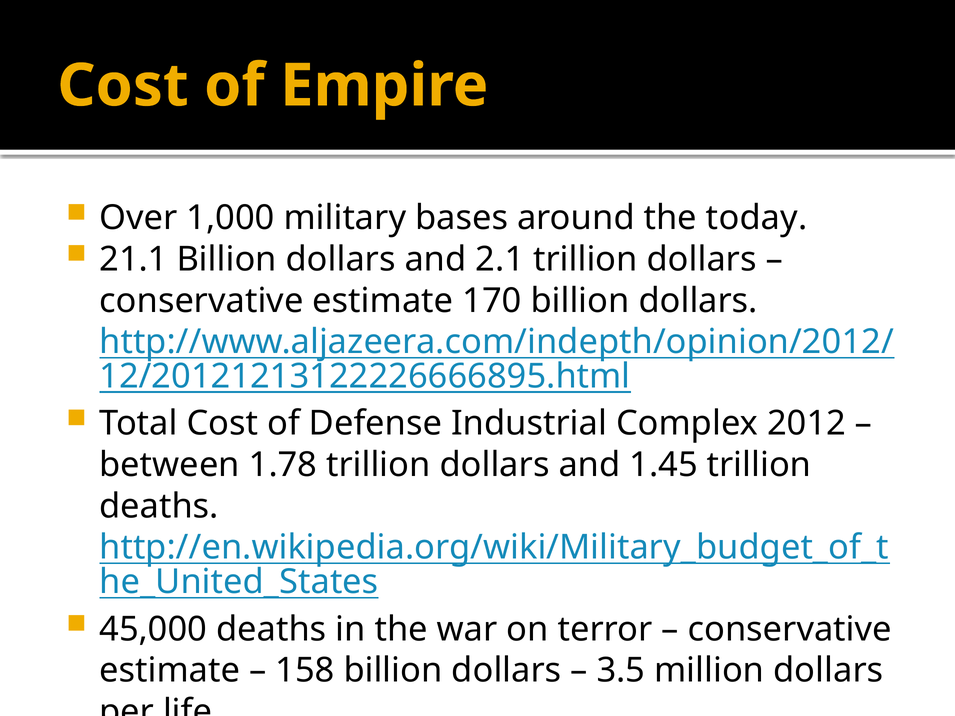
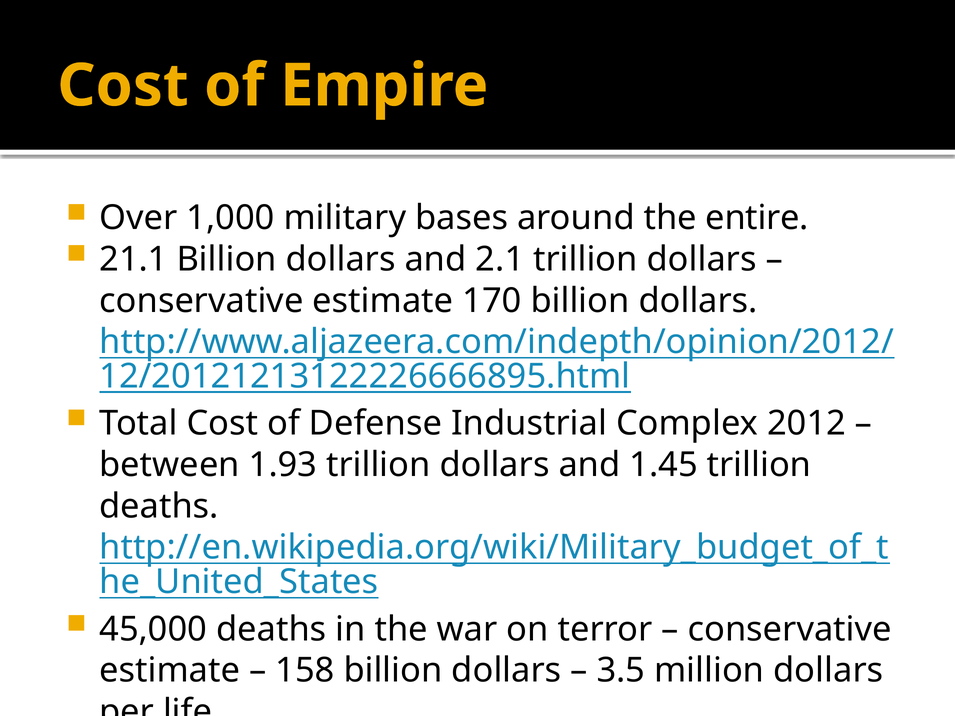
today: today -> entire (757, 218)
1.78: 1.78 -> 1.93 (283, 465)
